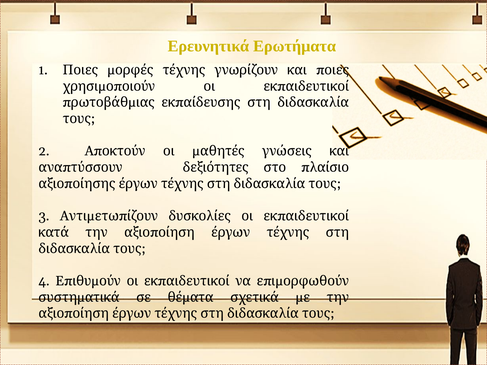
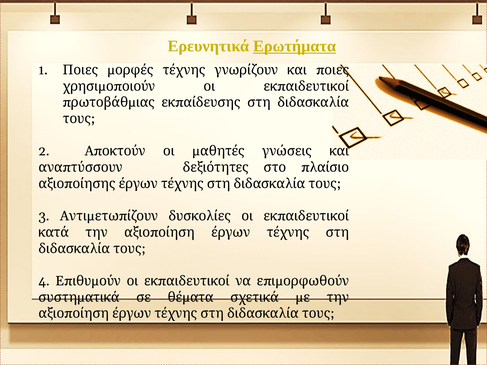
Ερωτήματα underline: none -> present (295, 46)
